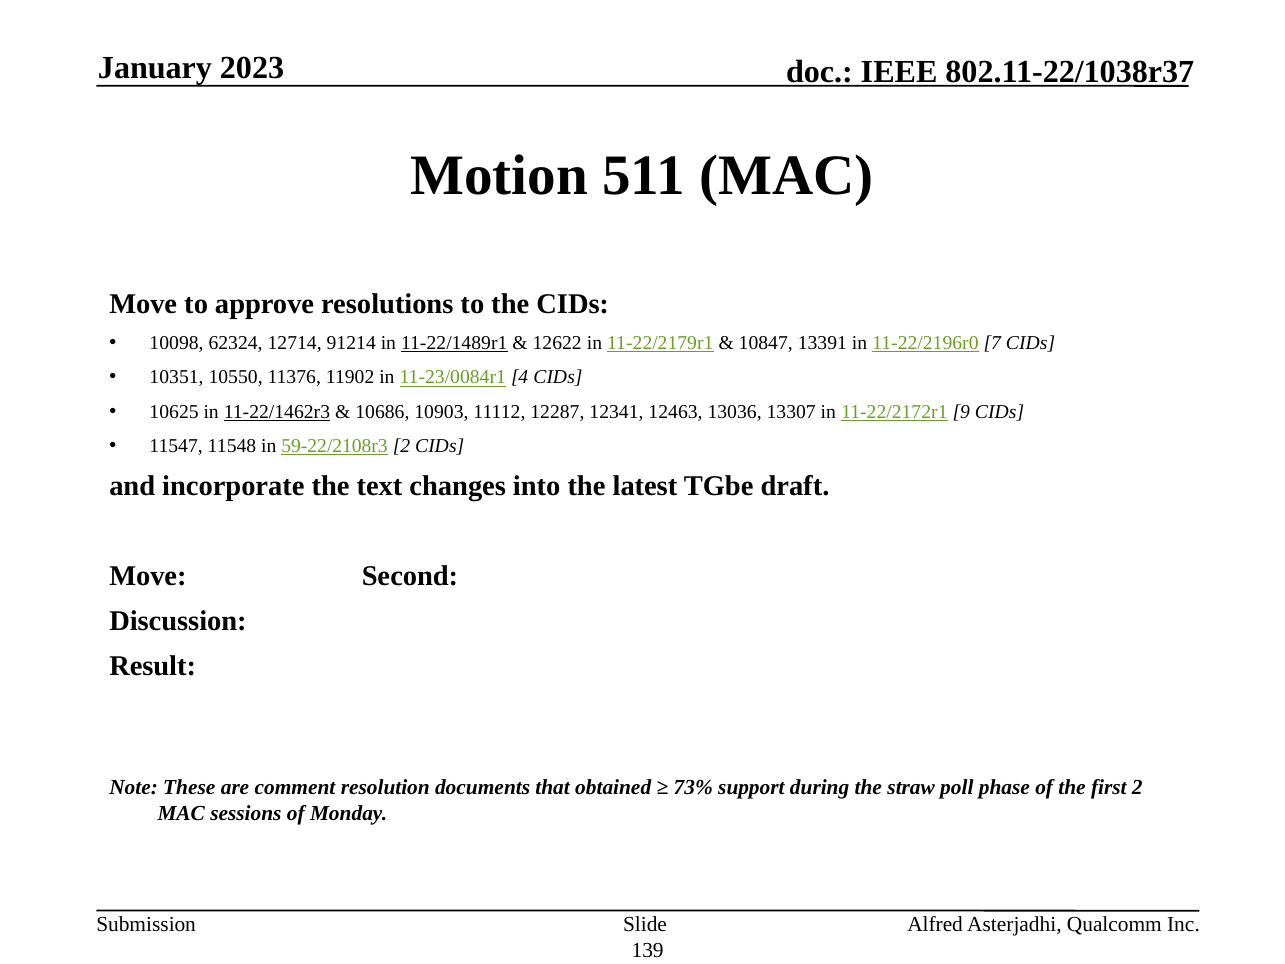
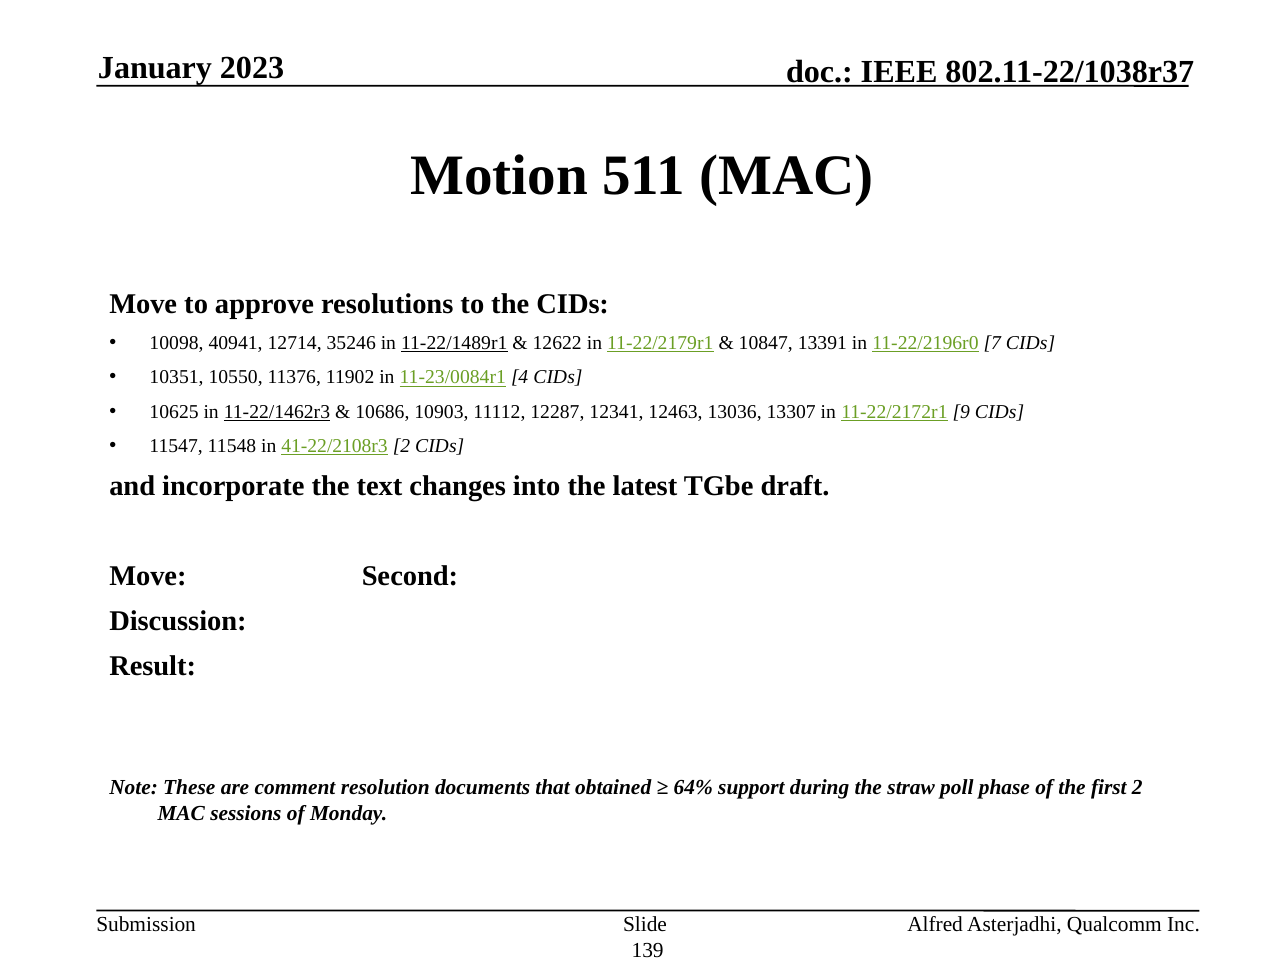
62324: 62324 -> 40941 (236, 343)
91214: 91214 -> 35246 (351, 343)
59-22/2108r3: 59-22/2108r3 -> 41-22/2108r3 (335, 446)
73%: 73% -> 64% (693, 788)
